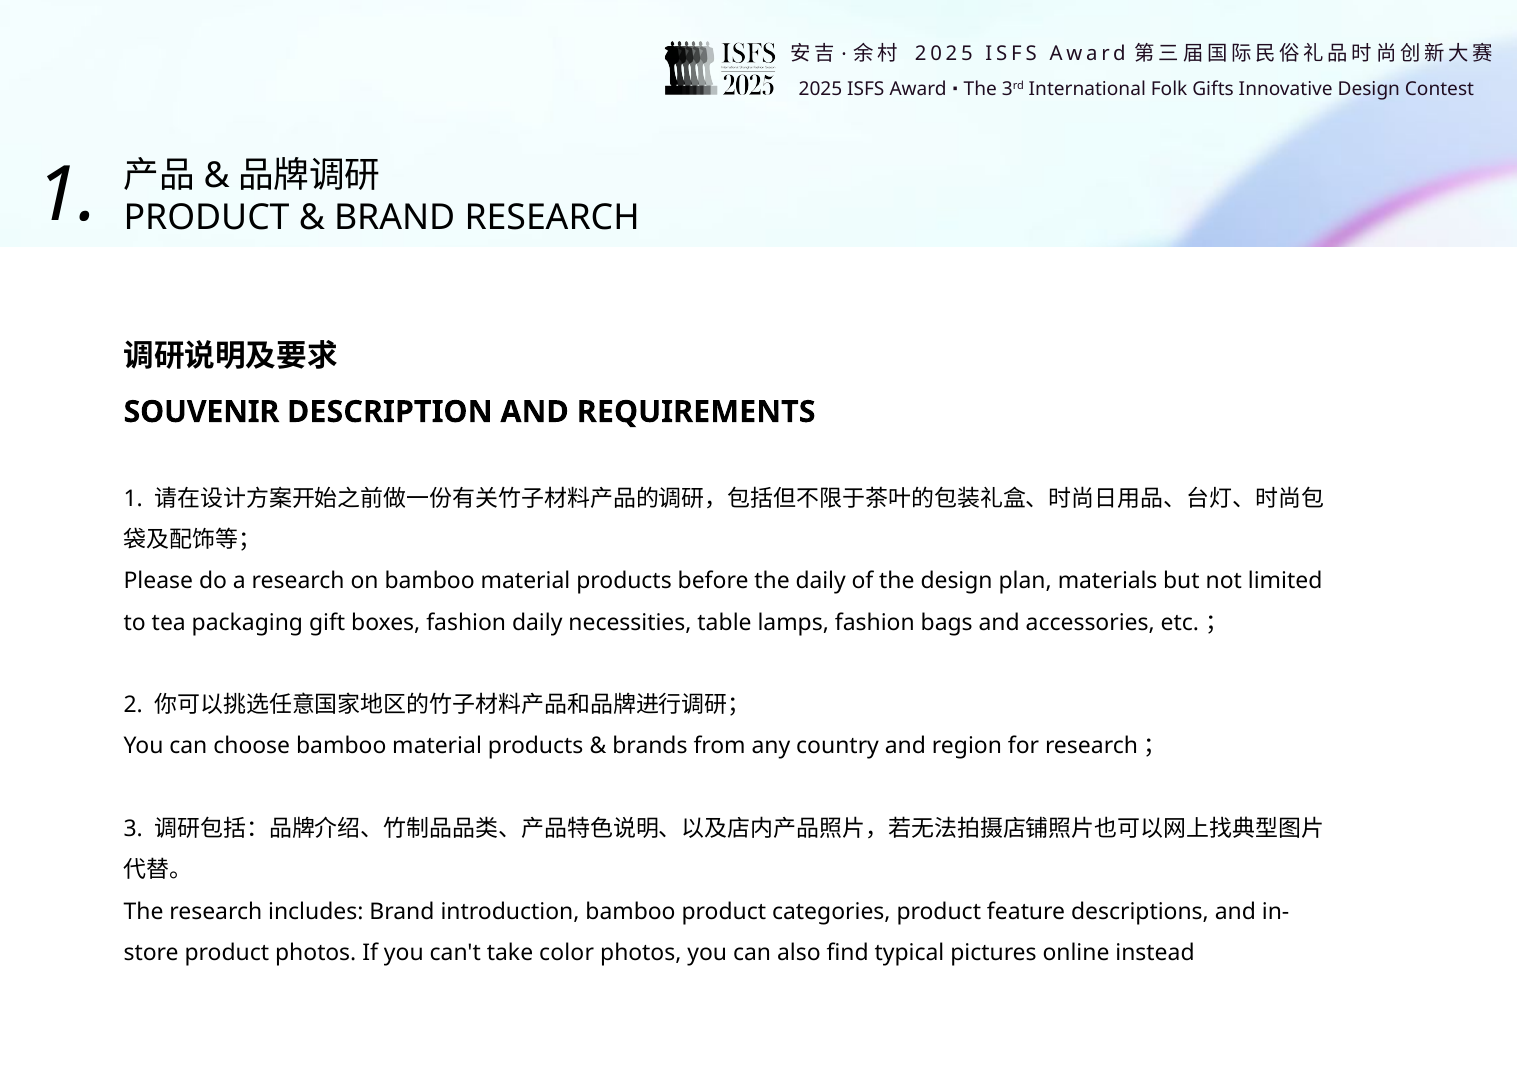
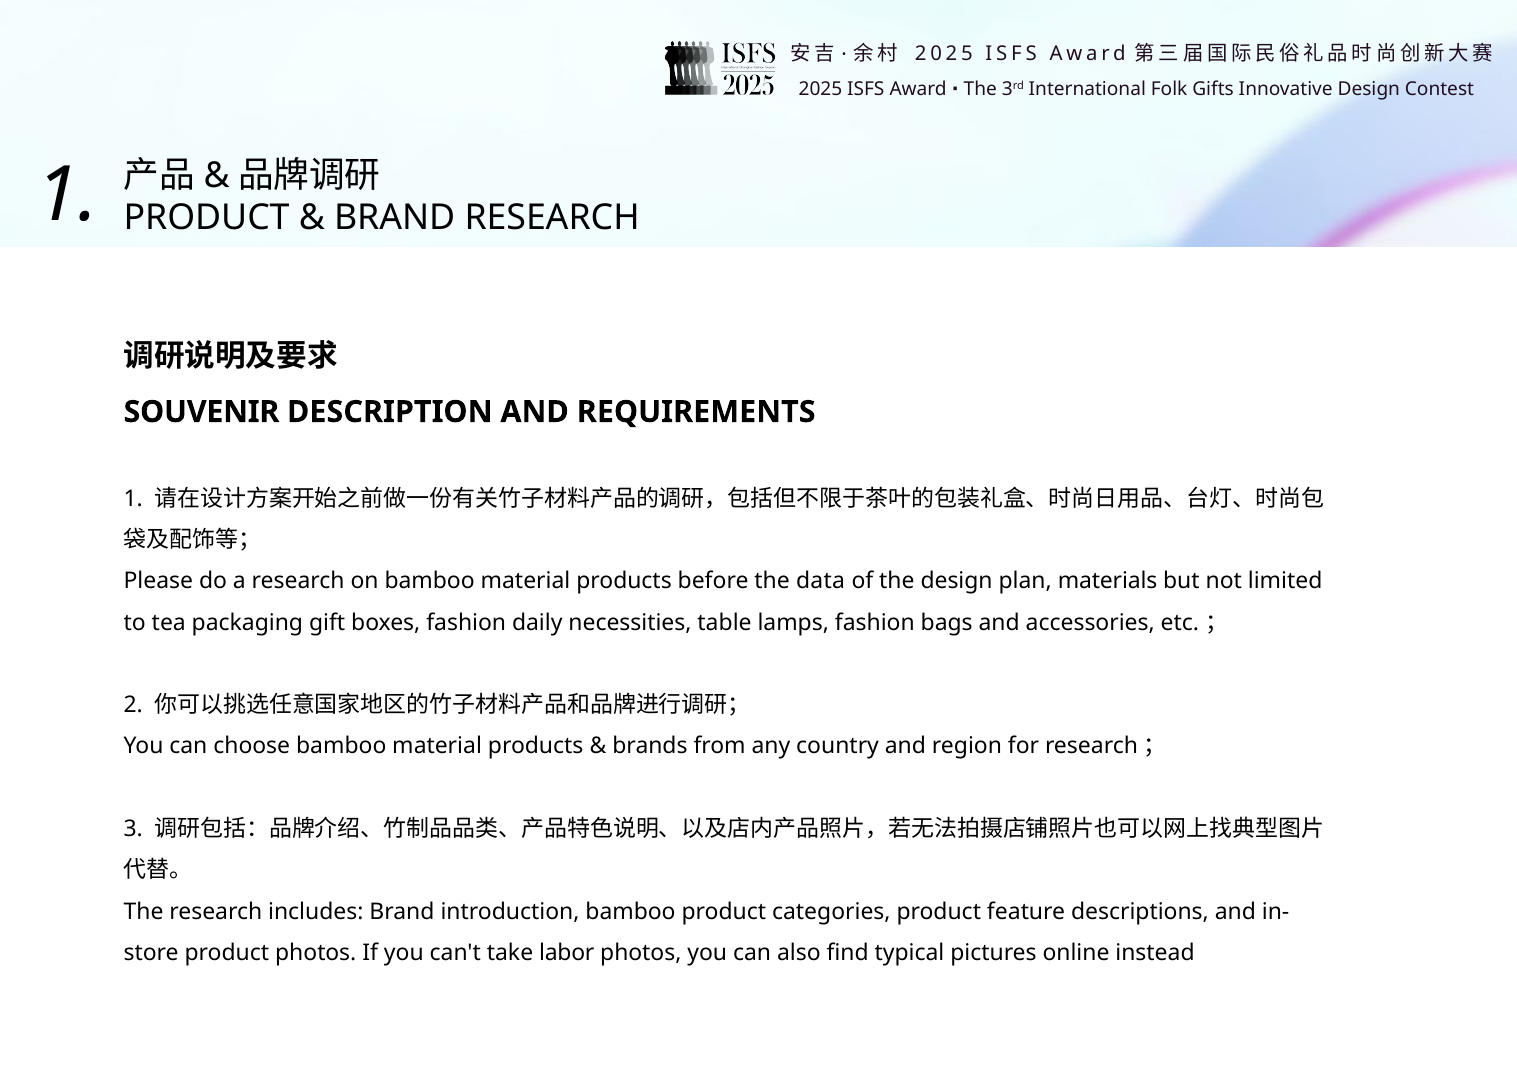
the daily: daily -> data (821, 581)
color: color -> labor (567, 953)
